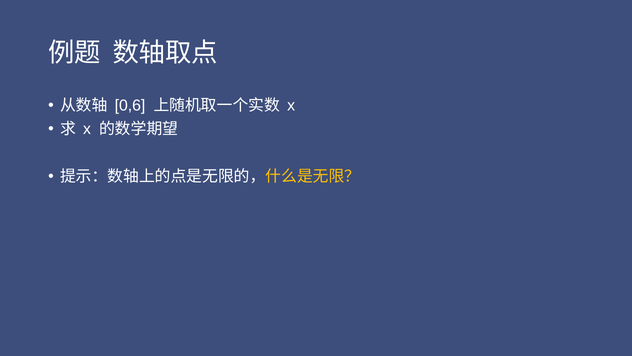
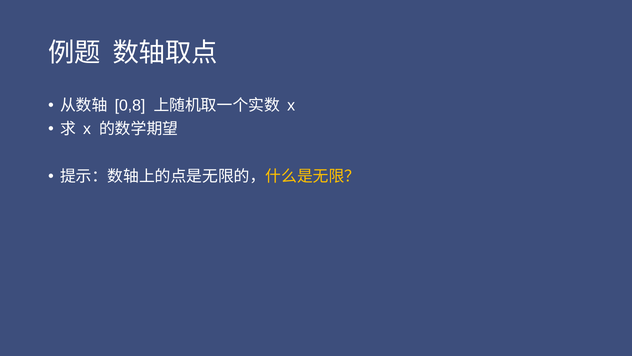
0,6: 0,6 -> 0,8 (130, 105)
